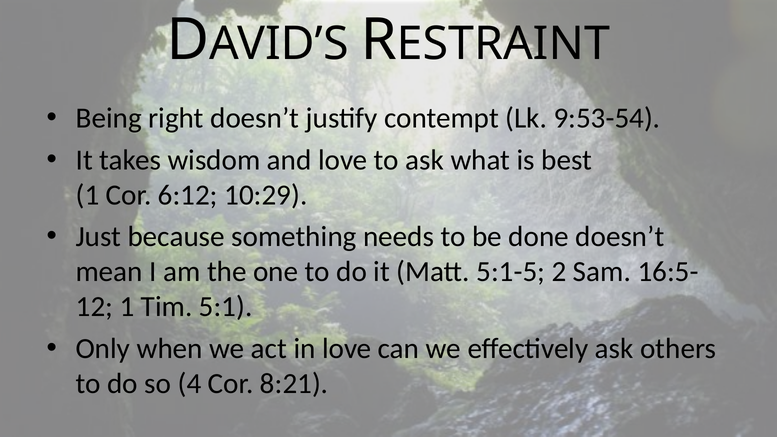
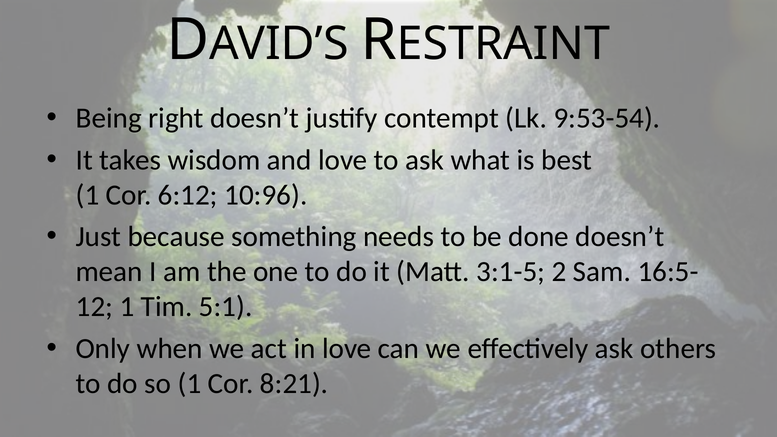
10:29: 10:29 -> 10:96 (266, 195)
5:1-5: 5:1-5 -> 3:1-5 (511, 272)
so 4: 4 -> 1 (190, 384)
